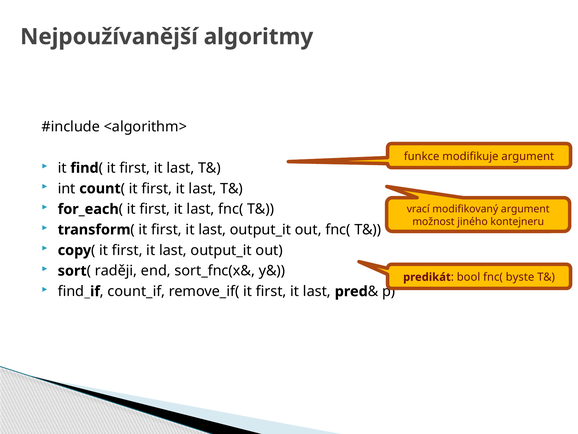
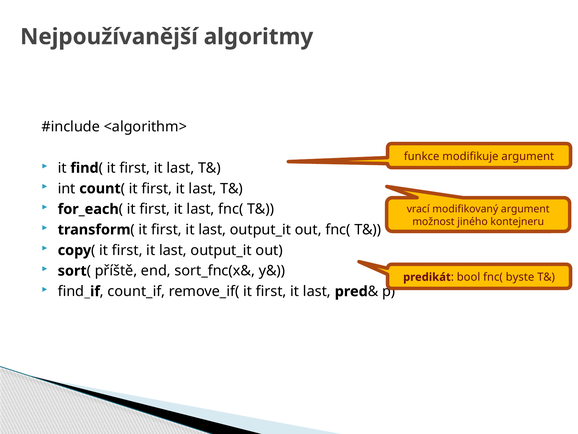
raději: raději -> příště (116, 271)
